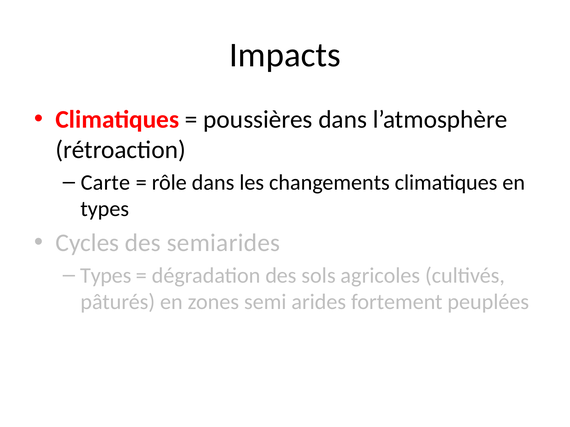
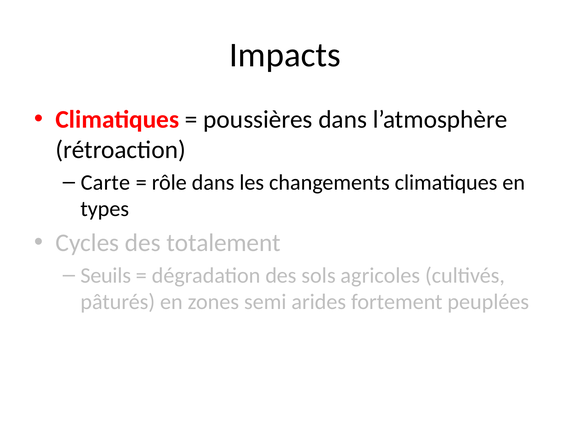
semiarides: semiarides -> totalement (224, 243)
Types: Types -> Seuils (106, 276)
